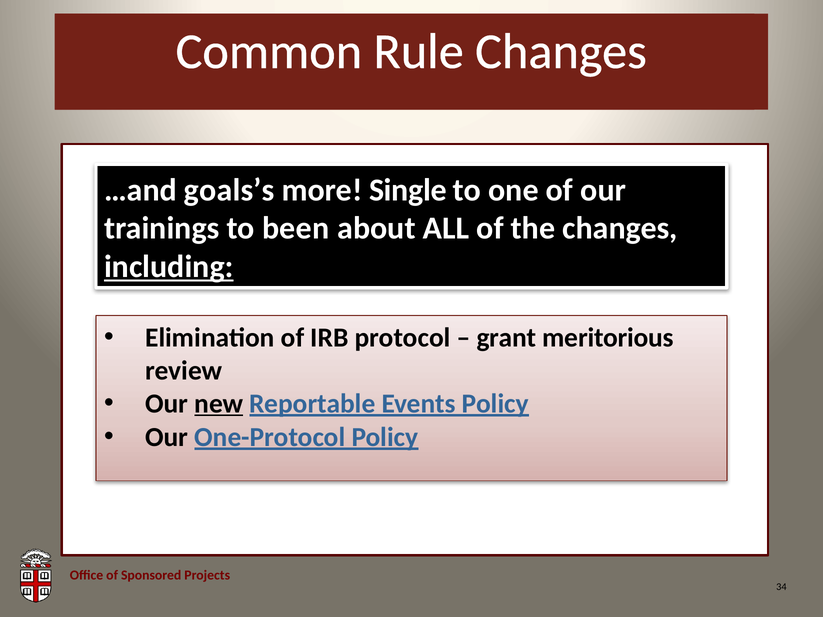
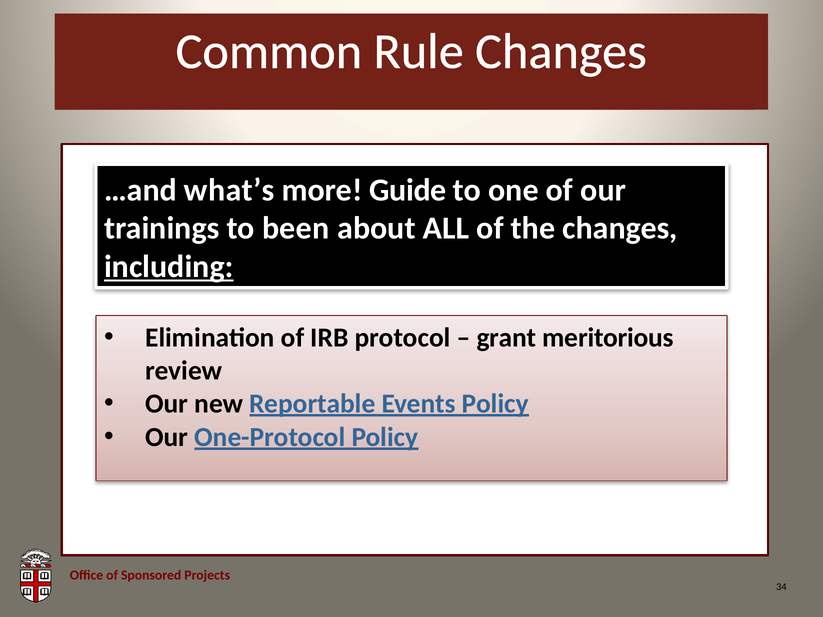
goals’s: goals’s -> what’s (229, 190)
Single: Single -> Guide (408, 190)
new underline: present -> none (219, 404)
